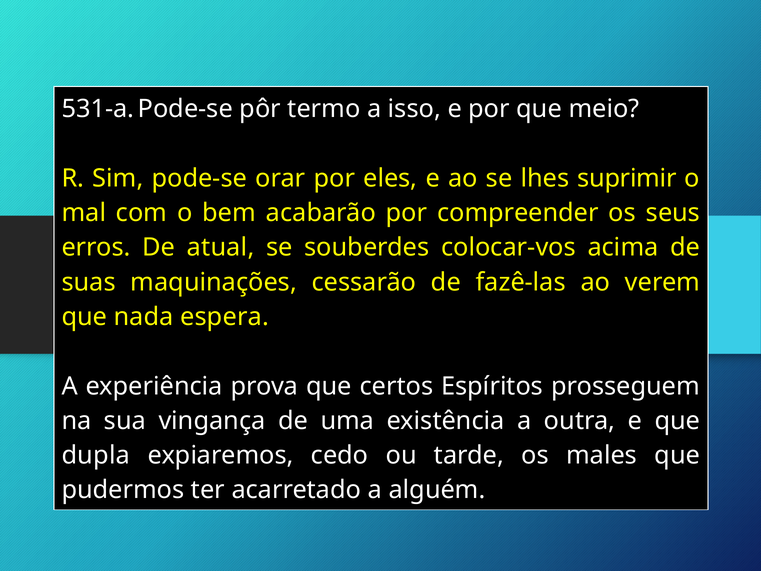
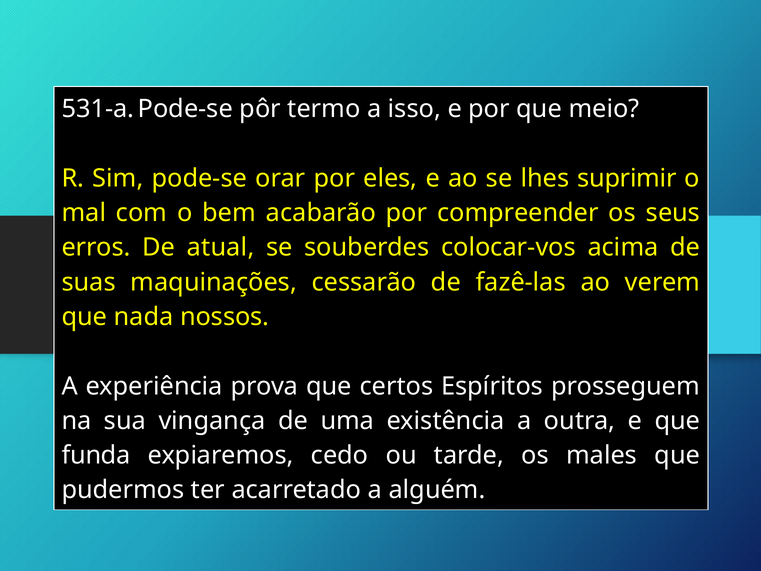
espera: espera -> nossos (225, 317)
dupla: dupla -> funda (96, 455)
